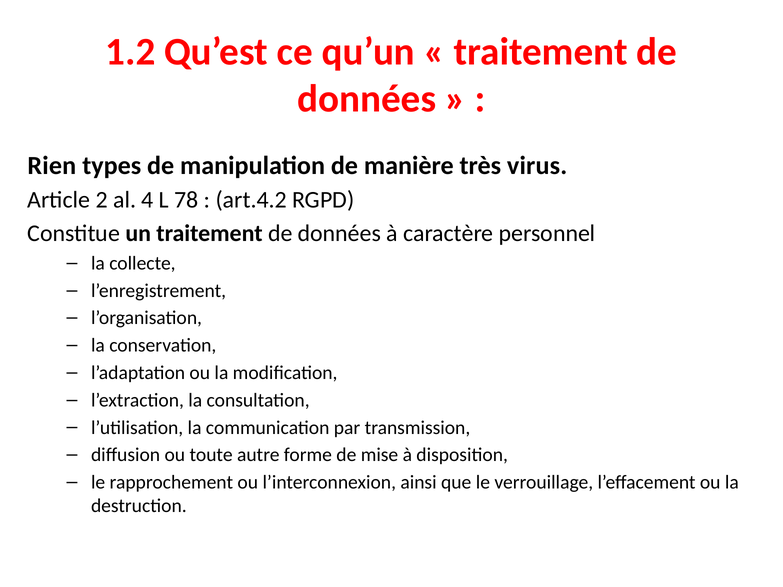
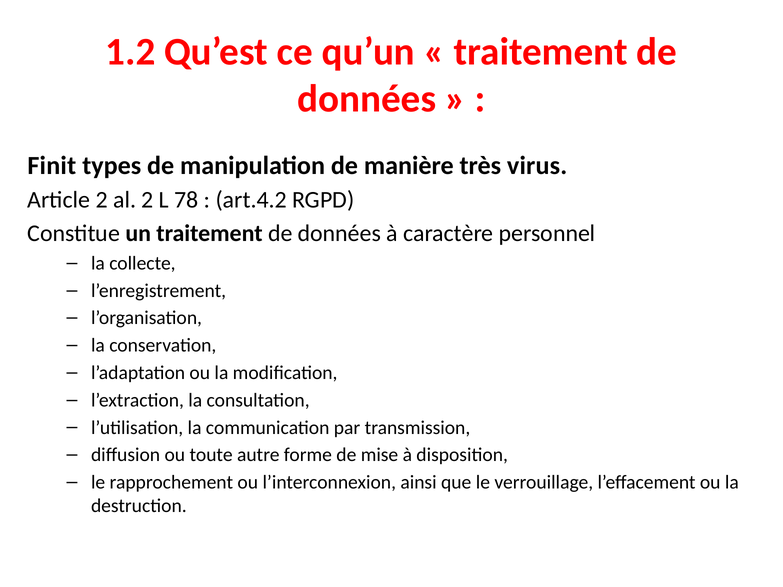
Rien: Rien -> Finit (52, 166)
al 4: 4 -> 2 (147, 200)
